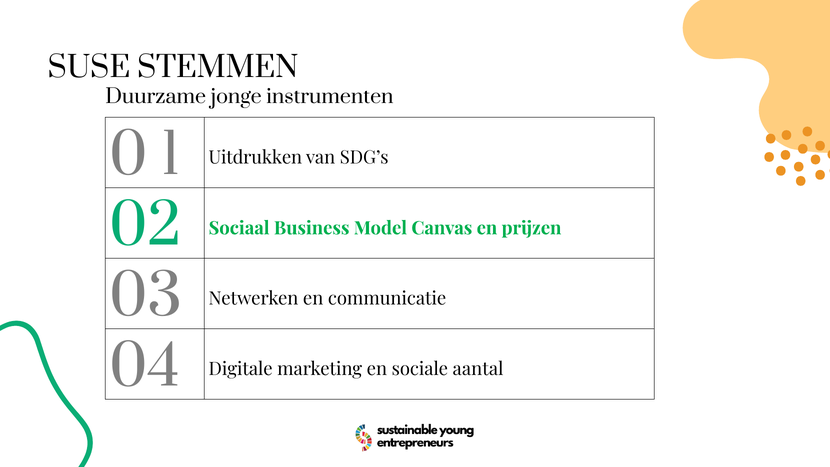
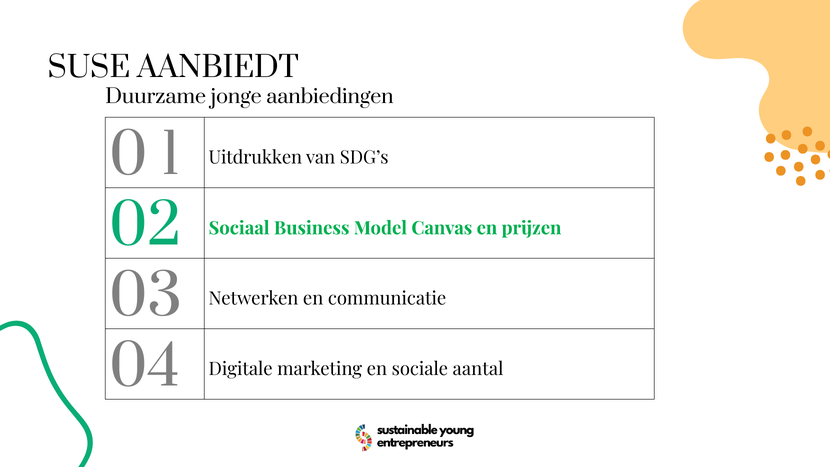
STEMMEN: STEMMEN -> AANBIEDT (218, 68)
instrumenten: instrumenten -> aanbiedingen (330, 97)
